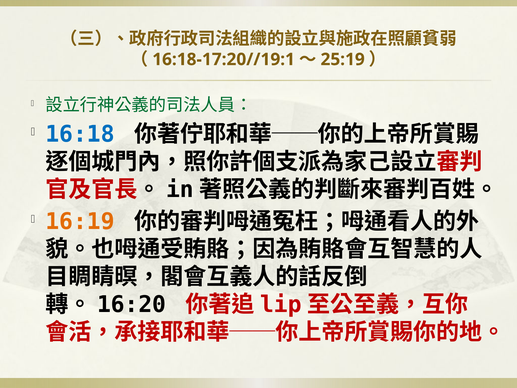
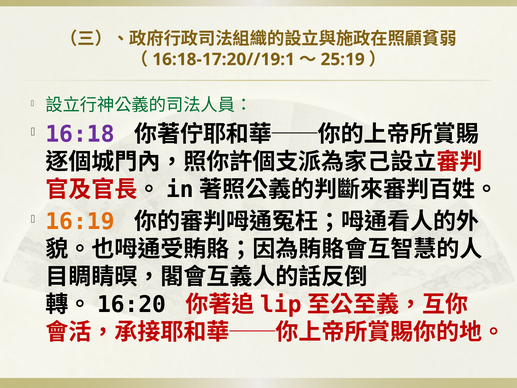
16:18 colour: blue -> purple (80, 134)
